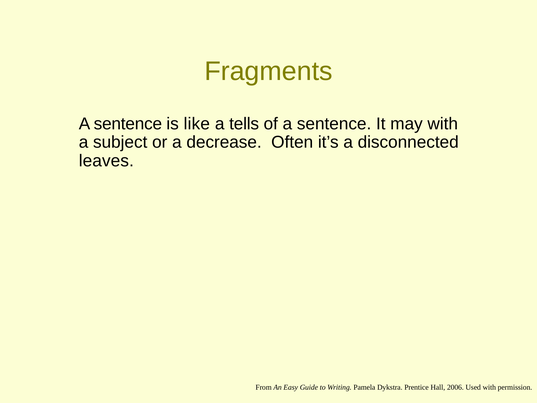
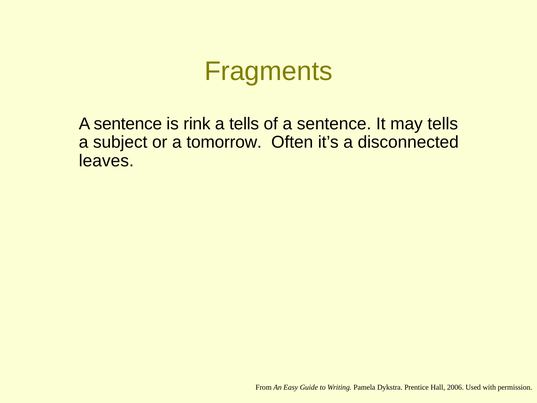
like: like -> rink (197, 124)
may with: with -> tells (443, 124)
decrease: decrease -> tomorrow (224, 142)
